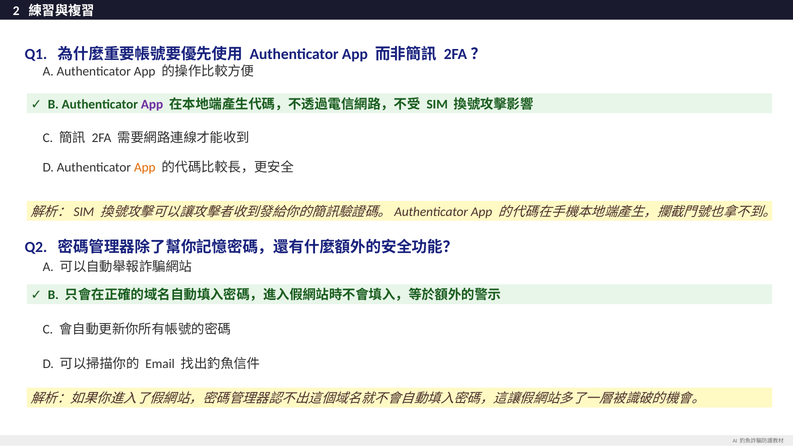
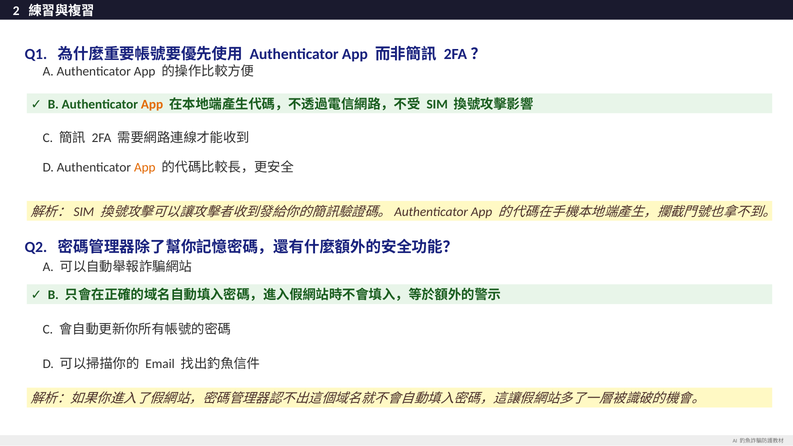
App colour: purple -> orange (152, 104)
